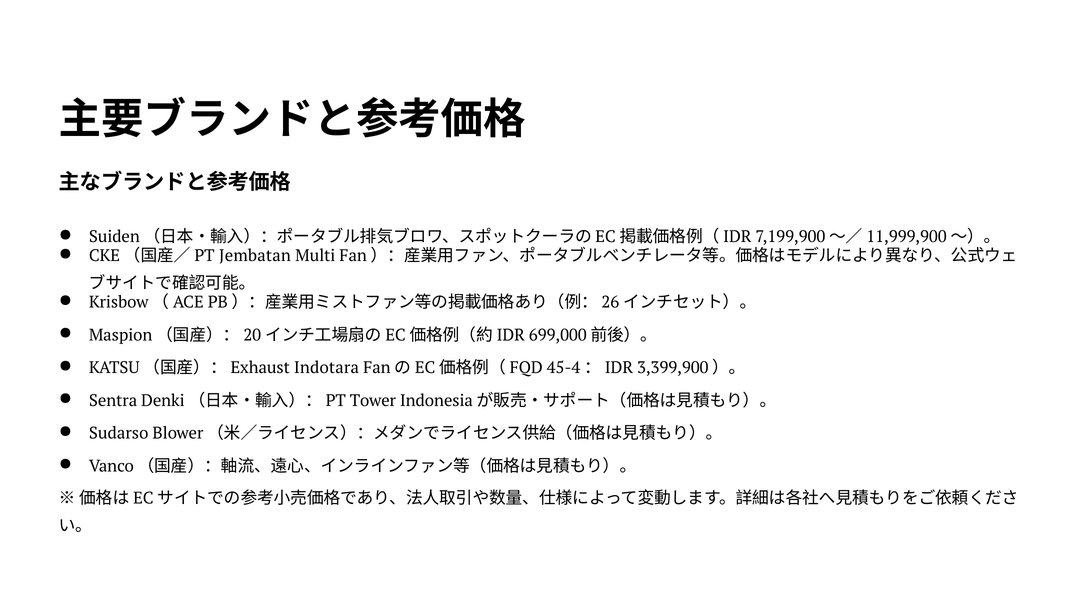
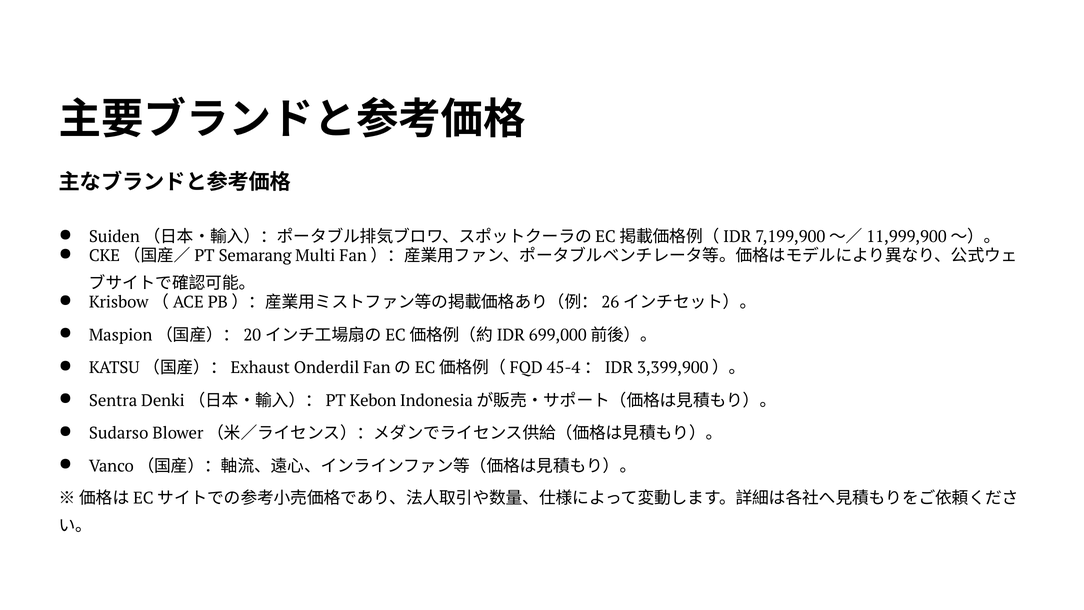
Jembatan: Jembatan -> Semarang (255, 256)
Indotara: Indotara -> Onderdil (327, 368)
Tower: Tower -> Kebon (373, 400)
